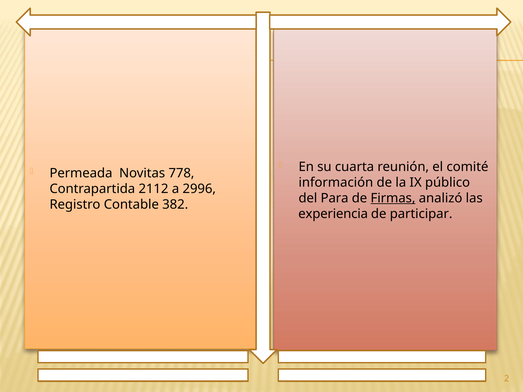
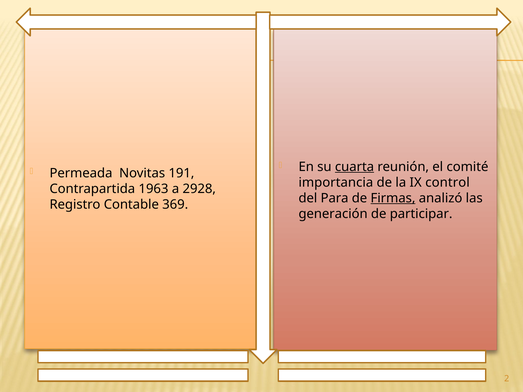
cuarta underline: none -> present (354, 167)
778: 778 -> 191 (181, 173)
información: información -> importancia (336, 183)
público: público -> control (447, 183)
2112: 2112 -> 1963 (153, 189)
2996: 2996 -> 2928 (199, 189)
382: 382 -> 369 (175, 205)
experiencia: experiencia -> generación (333, 214)
